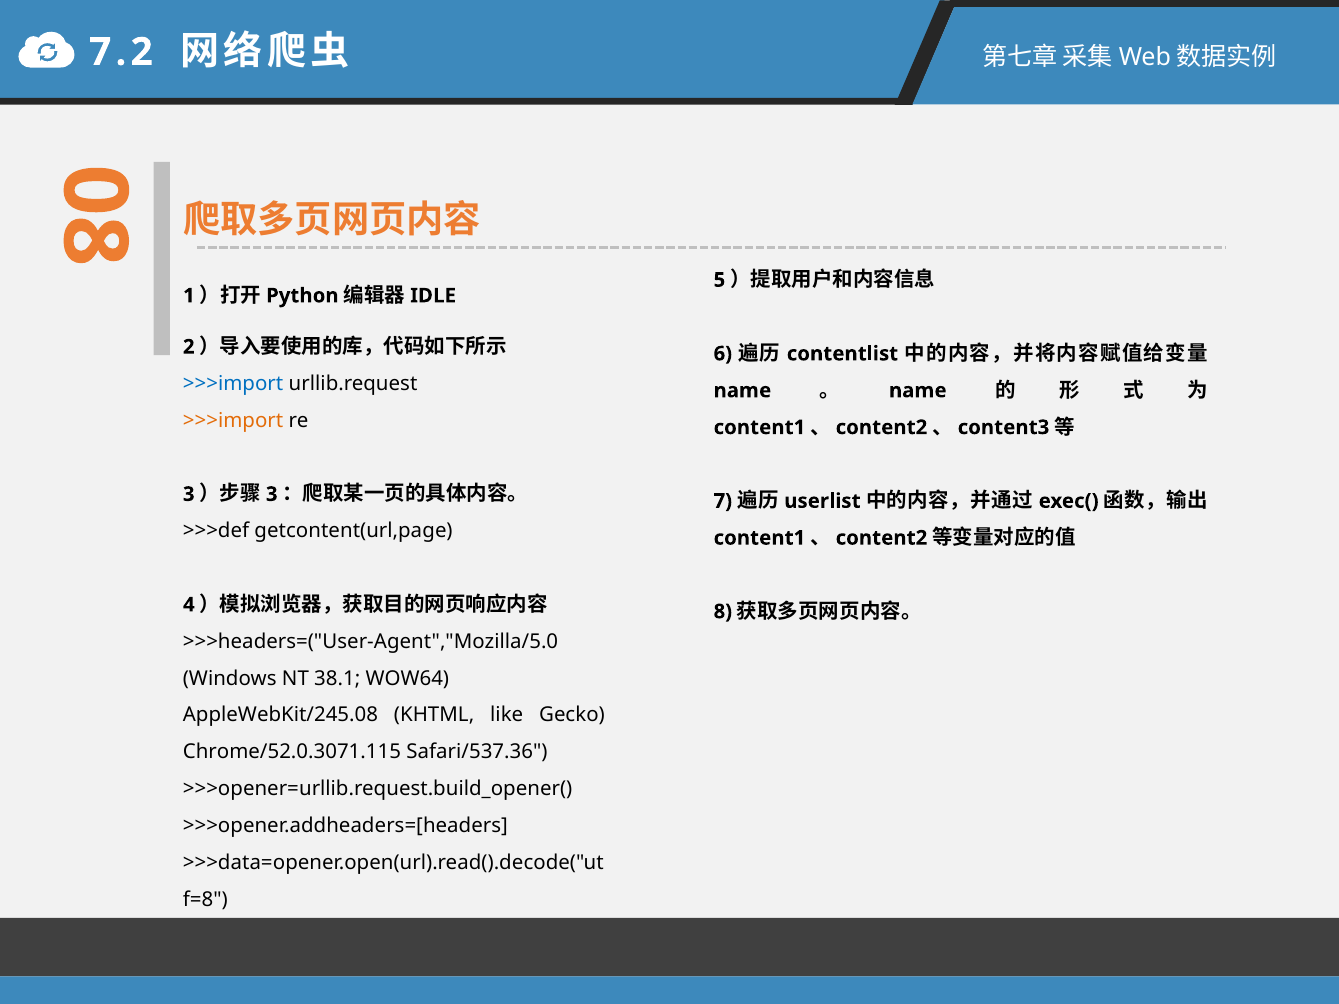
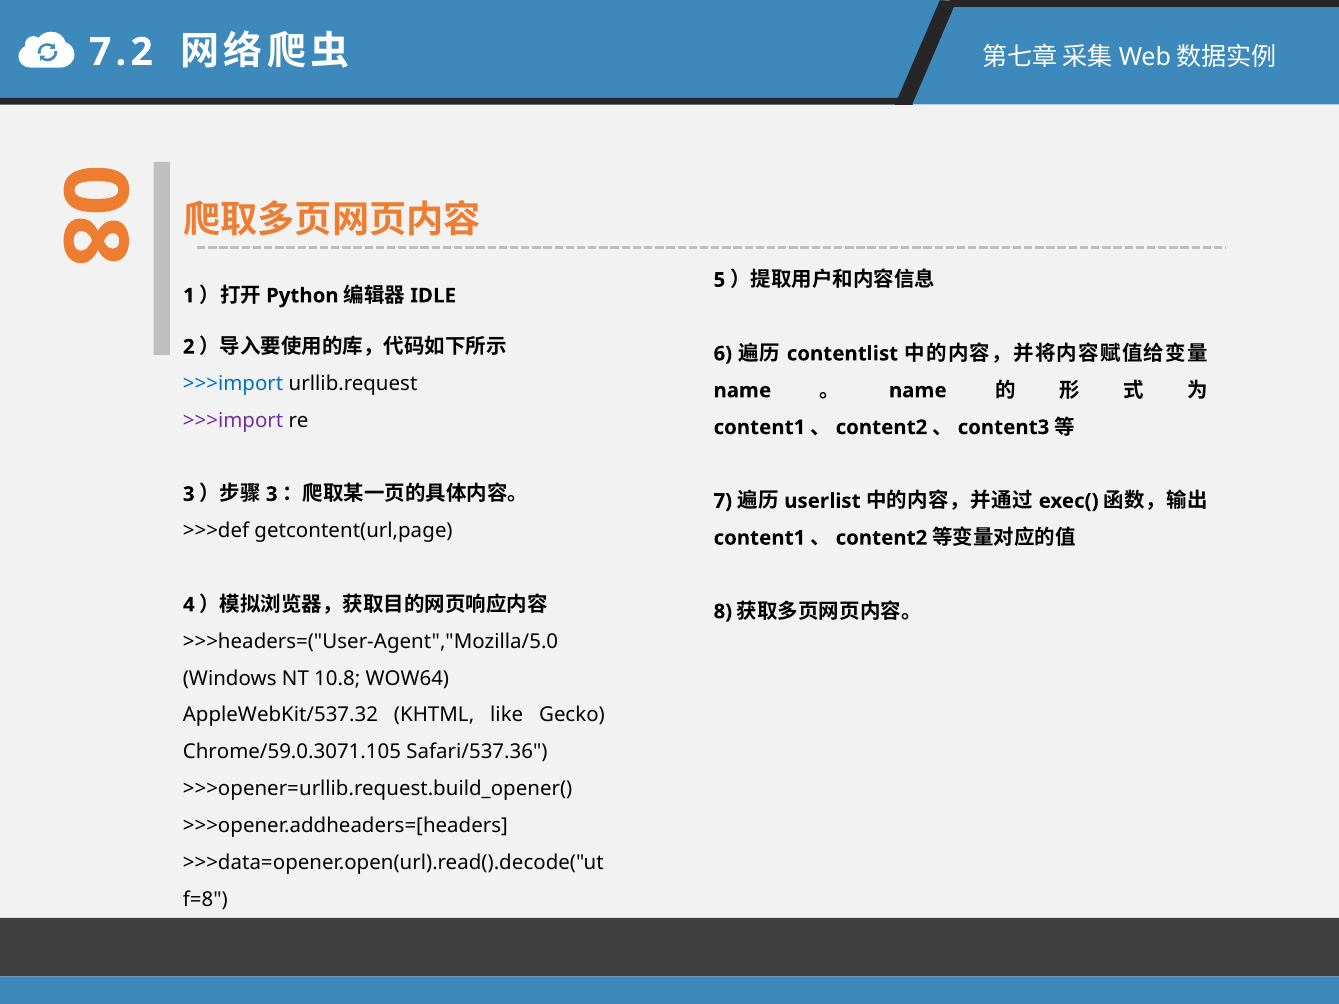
>>>import colour: orange -> purple (233, 421)
38.1: 38.1 -> 10.8 (337, 679)
AppleWebKit/245.08: AppleWebKit/245.08 -> AppleWebKit/537.32 (280, 715)
Chrome/52.0.3071.115: Chrome/52.0.3071.115 -> Chrome/59.0.3071.105 (292, 752)
